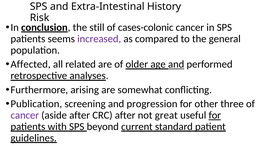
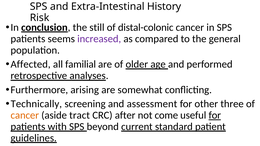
cases-colonic: cases-colonic -> distal-colonic (146, 27)
related: related -> familial (81, 64)
and underline: present -> none (176, 64)
Publication: Publication -> Technically (36, 104)
progression: progression -> assessment (152, 104)
cancer colour: purple -> orange (25, 115)
aside after: after -> tract (80, 115)
great: great -> come (166, 115)
